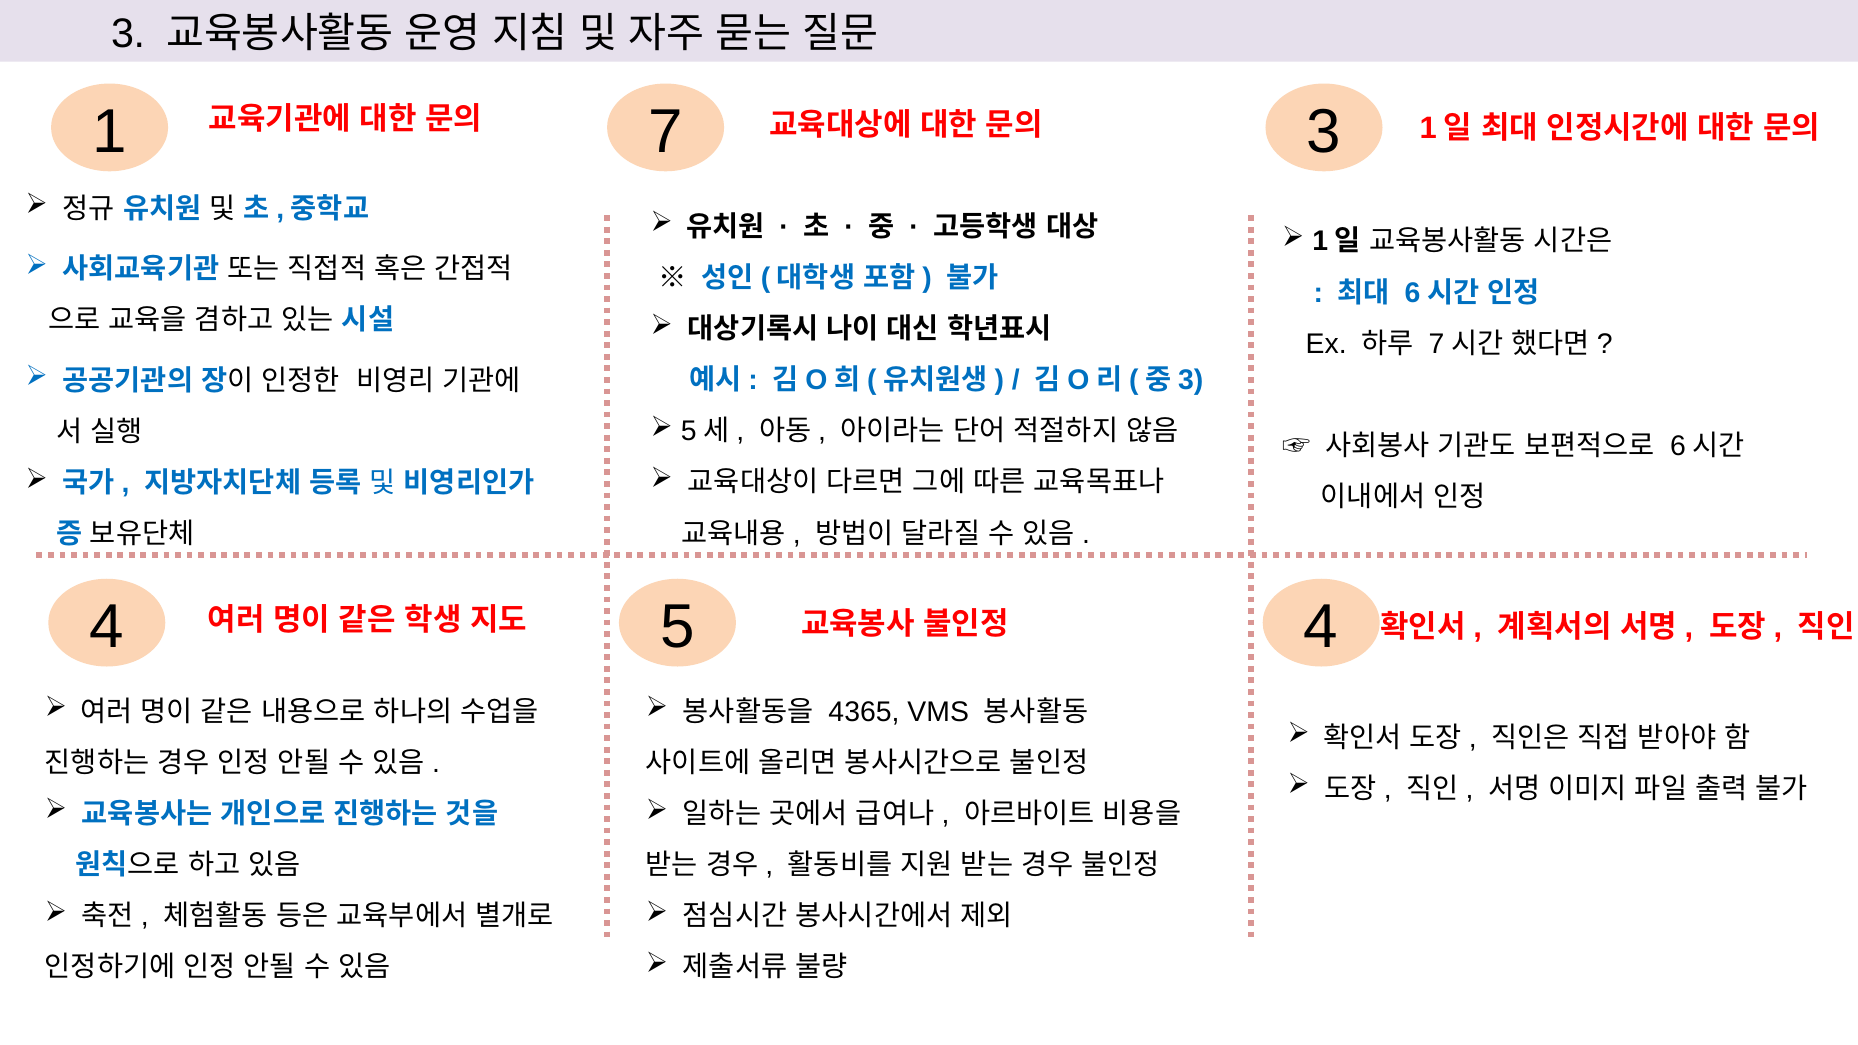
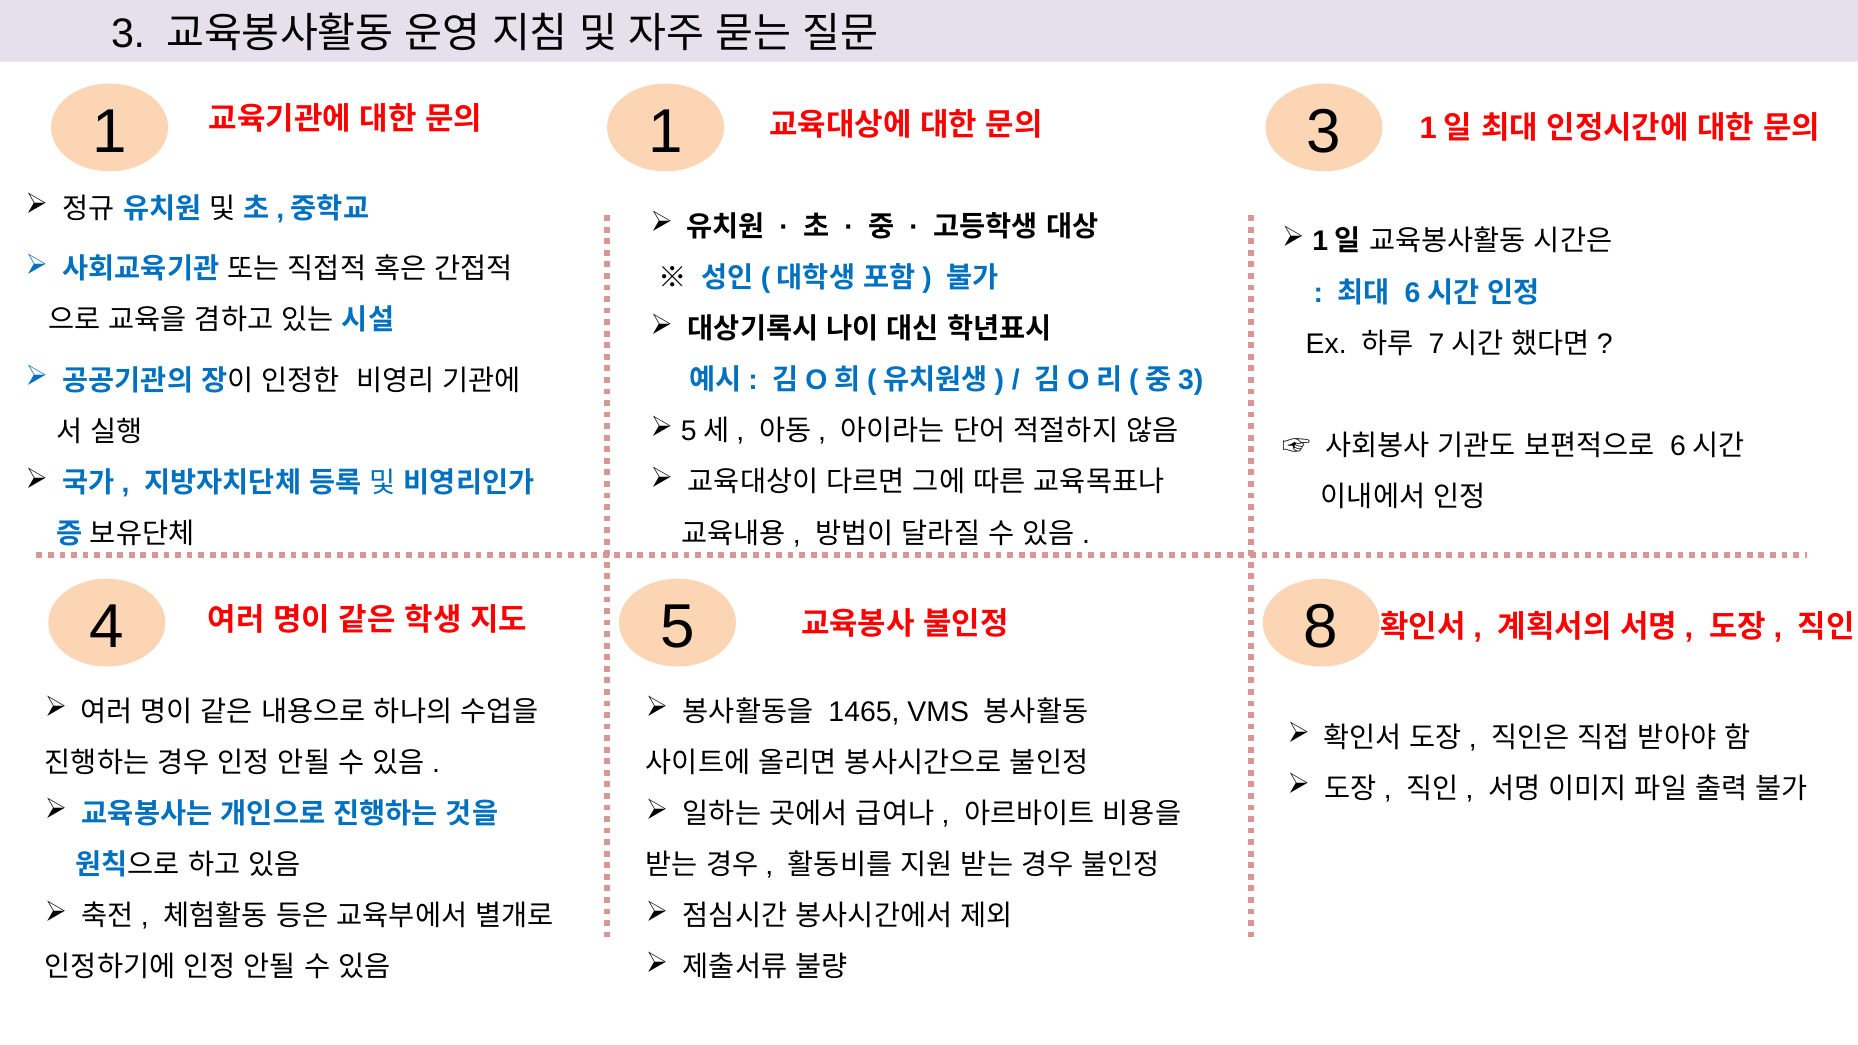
1 7: 7 -> 1 (666, 132)
5 4: 4 -> 8 (1321, 627)
4365: 4365 -> 1465 (864, 712)
